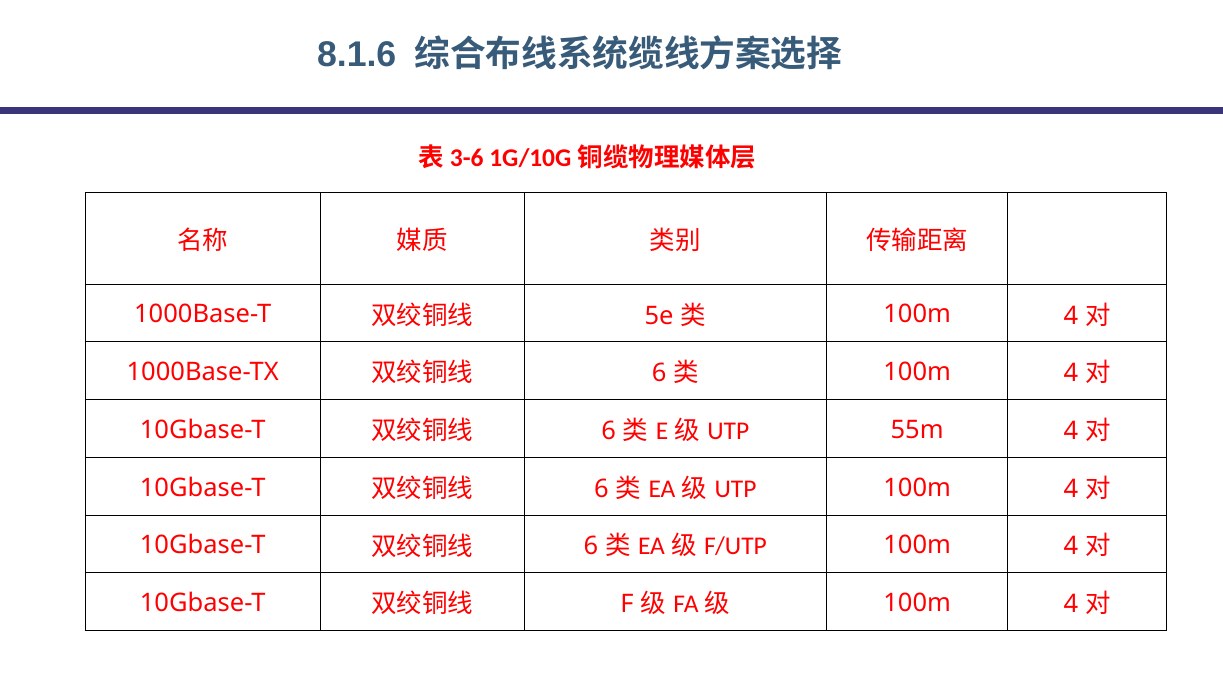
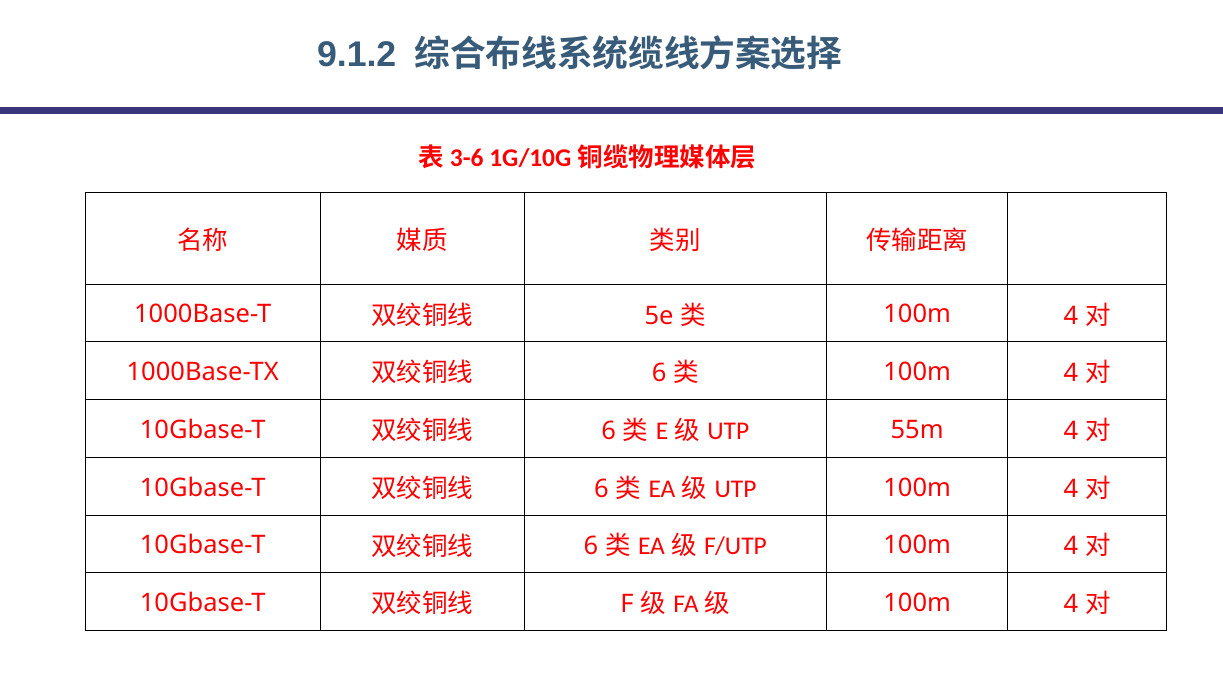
8.1.6: 8.1.6 -> 9.1.2 (357, 55)
